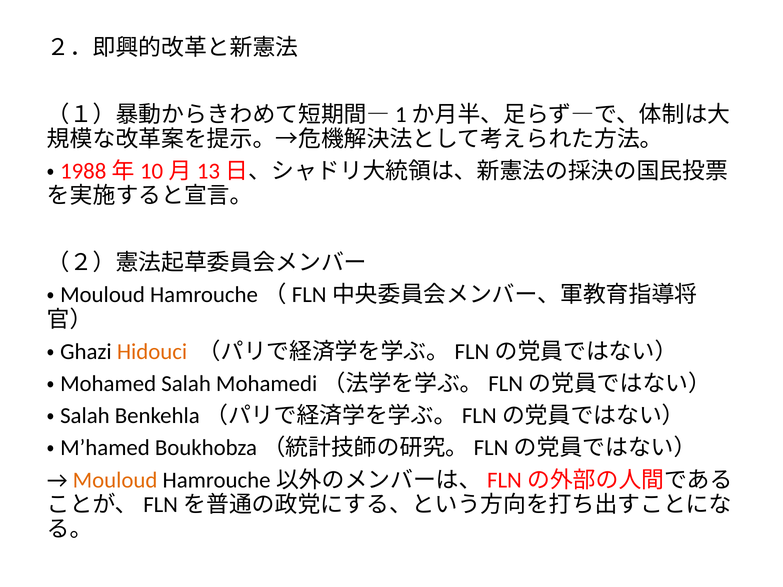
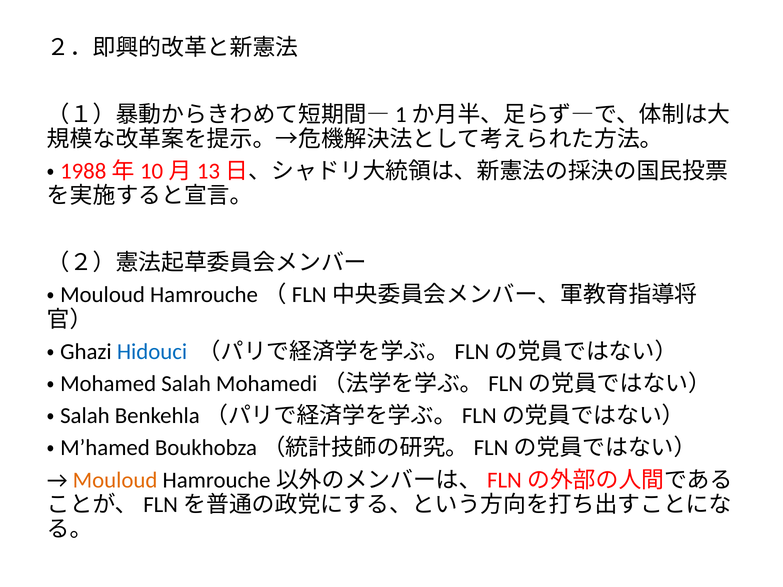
Hidouci colour: orange -> blue (152, 352)
